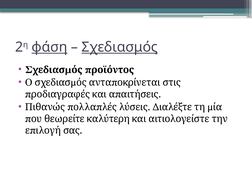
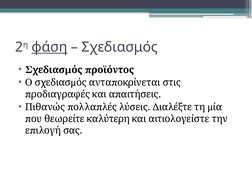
Σχεδιασμός underline: present -> none (120, 47)
